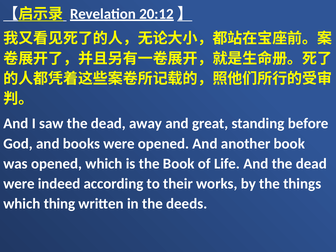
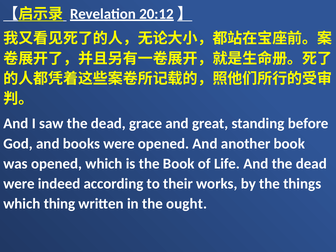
away: away -> grace (146, 124)
deeds: deeds -> ought (187, 204)
